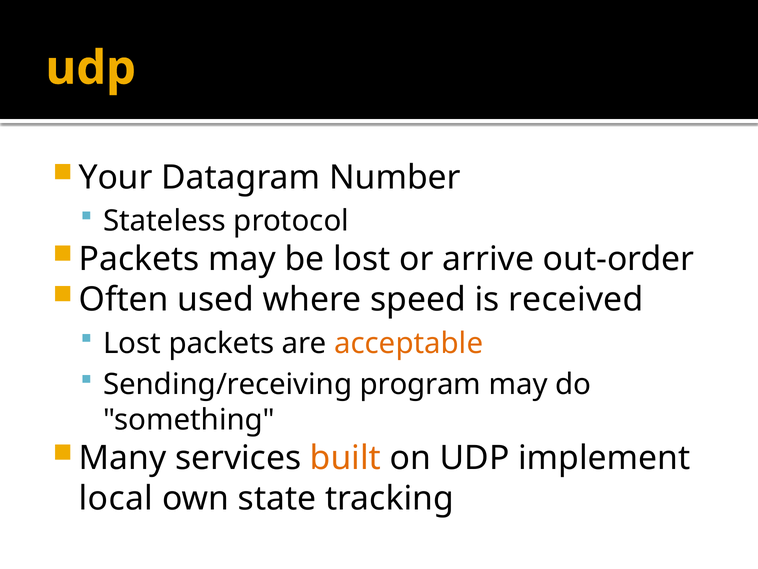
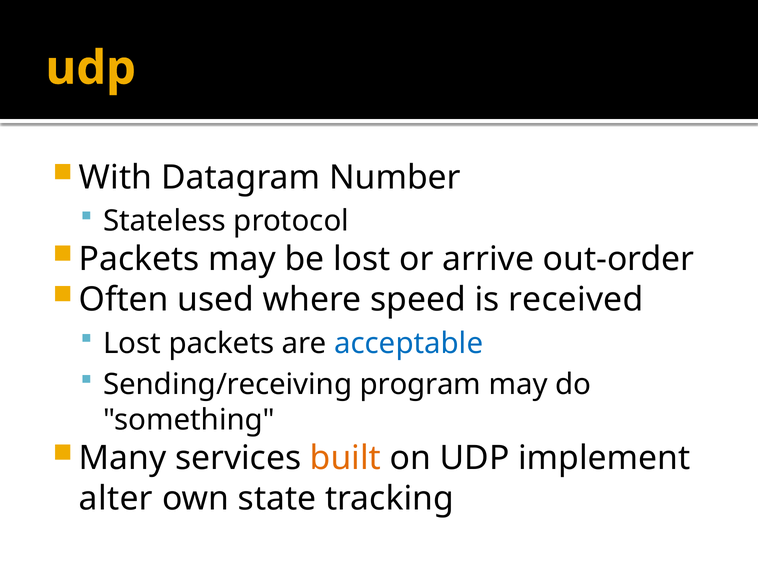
Your: Your -> With (116, 177)
acceptable colour: orange -> blue (409, 343)
local: local -> alter (116, 498)
